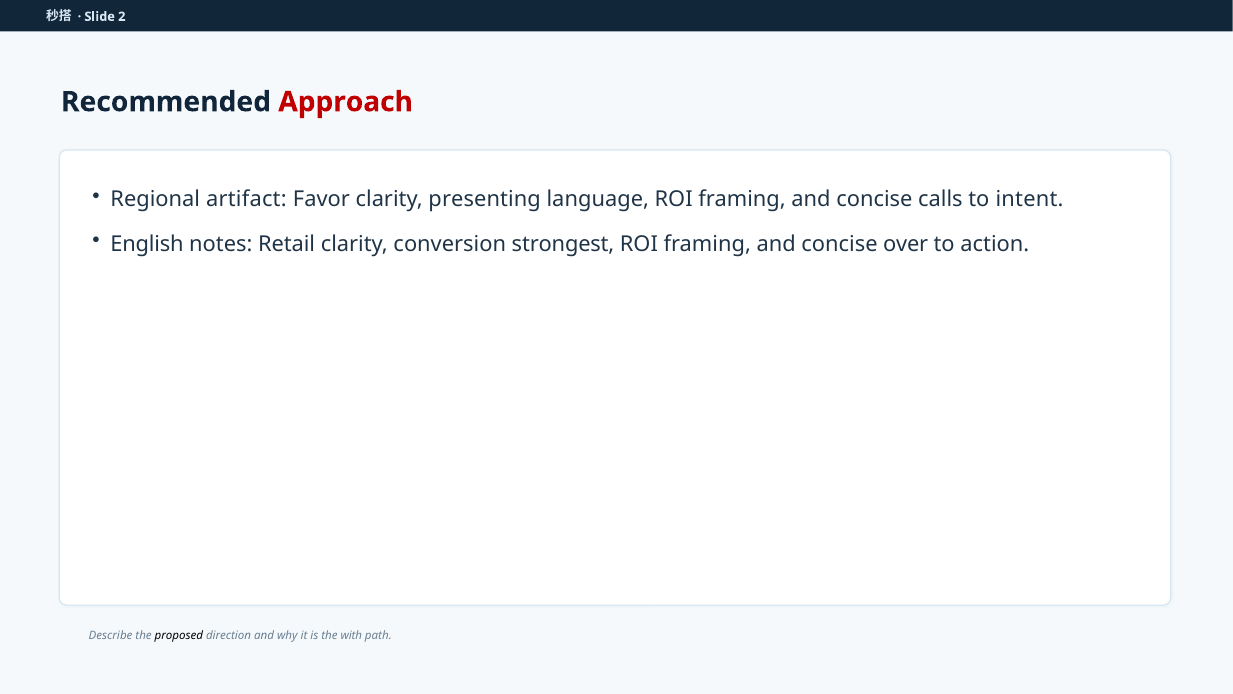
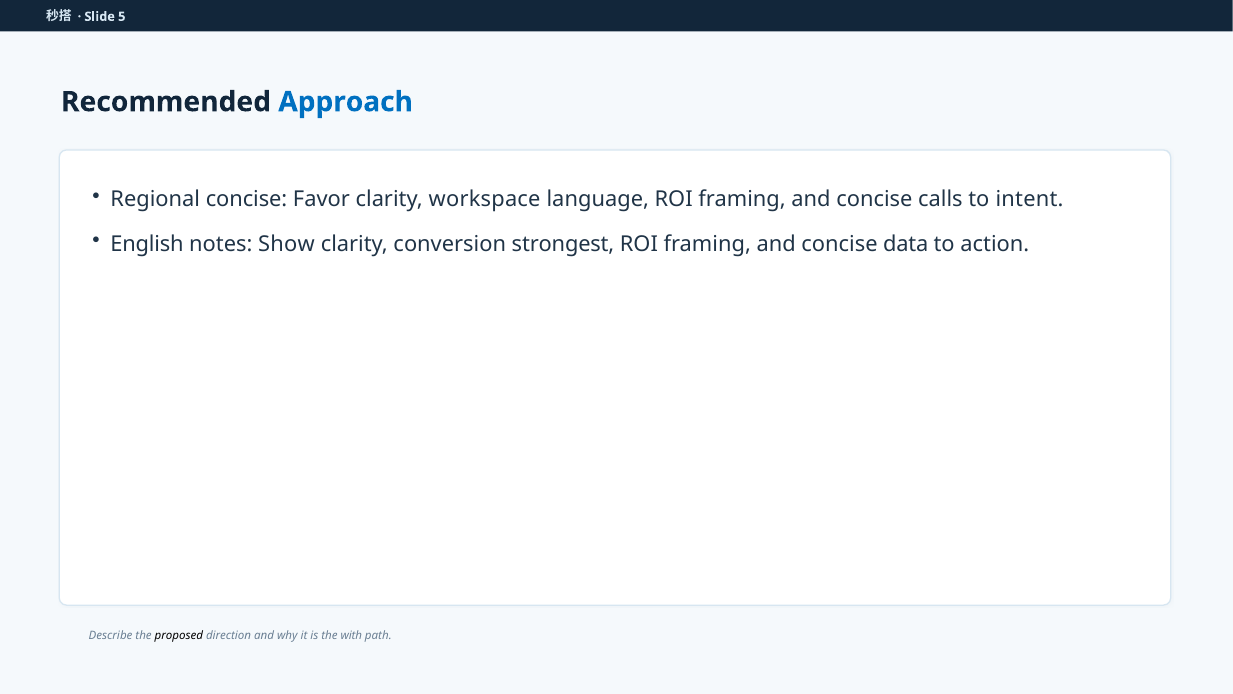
2: 2 -> 5 (122, 17)
Approach colour: red -> blue (346, 102)
Regional artifact: artifact -> concise (247, 200)
presenting: presenting -> workspace (485, 200)
Retail: Retail -> Show (286, 244)
over: over -> data (906, 244)
